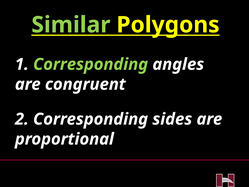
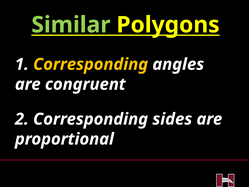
Corresponding colour: light green -> yellow (91, 64)
